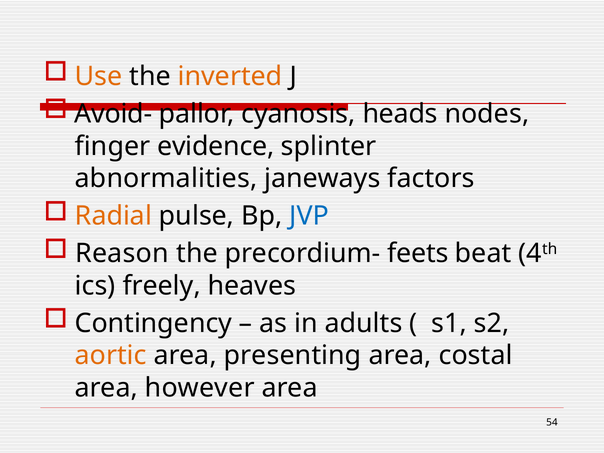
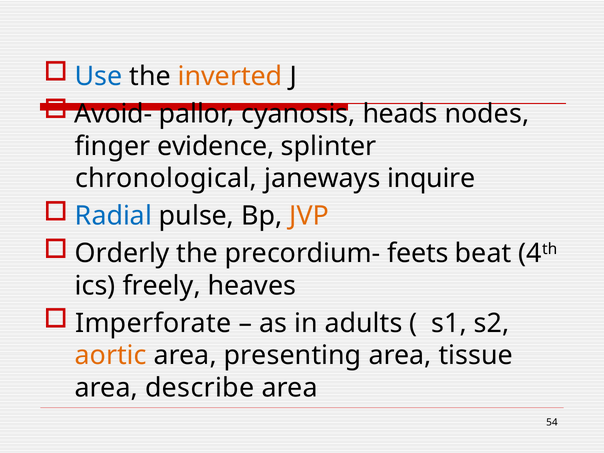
Use colour: orange -> blue (99, 76)
abnormalities: abnormalities -> chronological (166, 178)
factors: factors -> inquire (431, 178)
Radial colour: orange -> blue (113, 216)
JVP colour: blue -> orange (309, 216)
Reason: Reason -> Orderly (122, 254)
Contingency: Contingency -> Imperforate (153, 323)
costal: costal -> tissue (476, 356)
however: however -> describe (200, 388)
